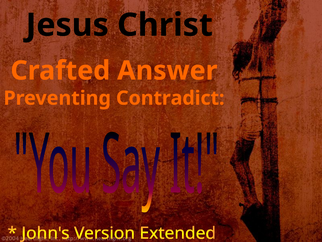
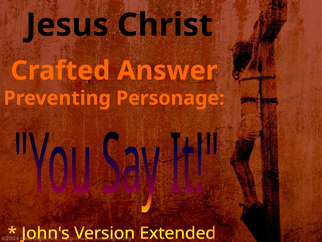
Contradict: Contradict -> Personage (170, 98)
